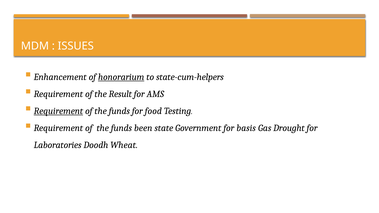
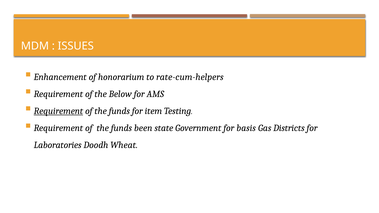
honorarium underline: present -> none (121, 77)
state-cum-helpers: state-cum-helpers -> rate-cum-helpers (190, 77)
Result: Result -> Below (120, 94)
food: food -> item (153, 111)
Drought: Drought -> Districts (289, 128)
